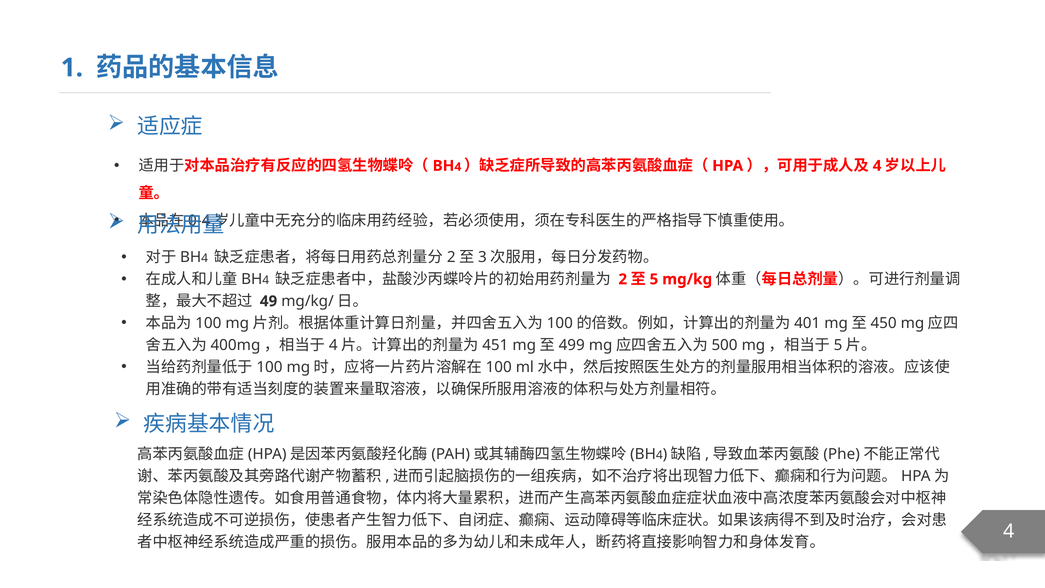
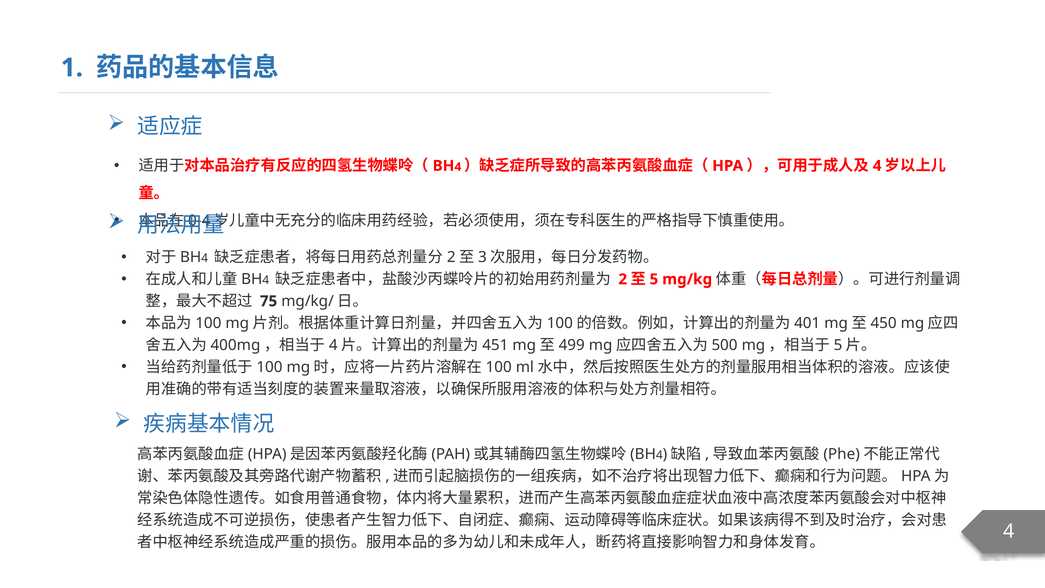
49: 49 -> 75 (269, 301)
